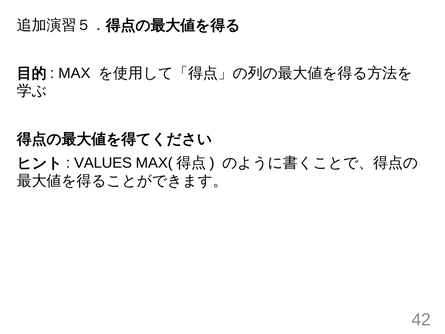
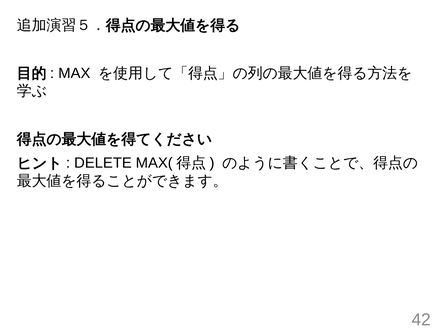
VALUES: VALUES -> DELETE (103, 163)
